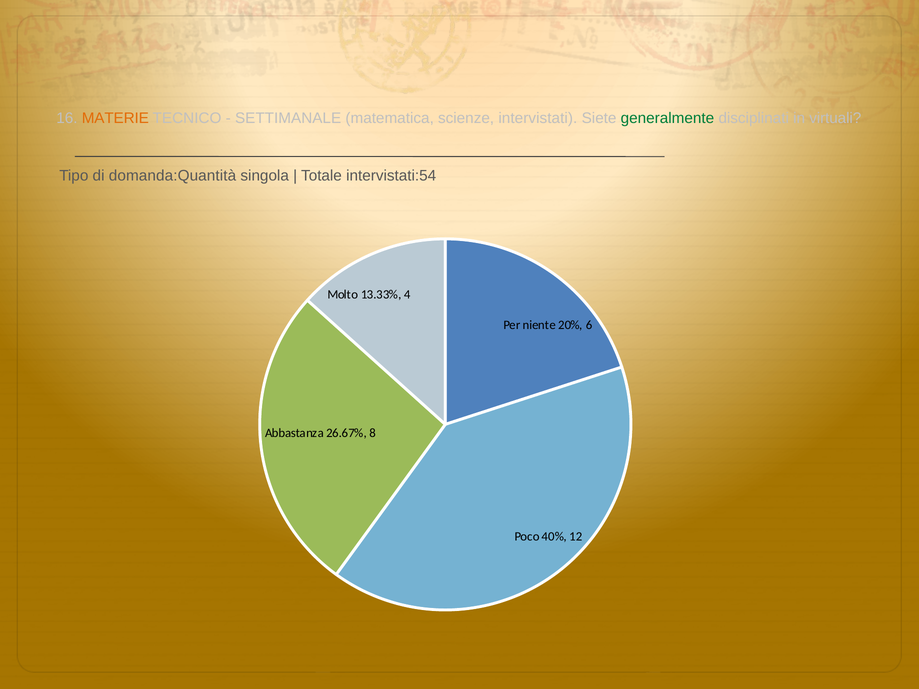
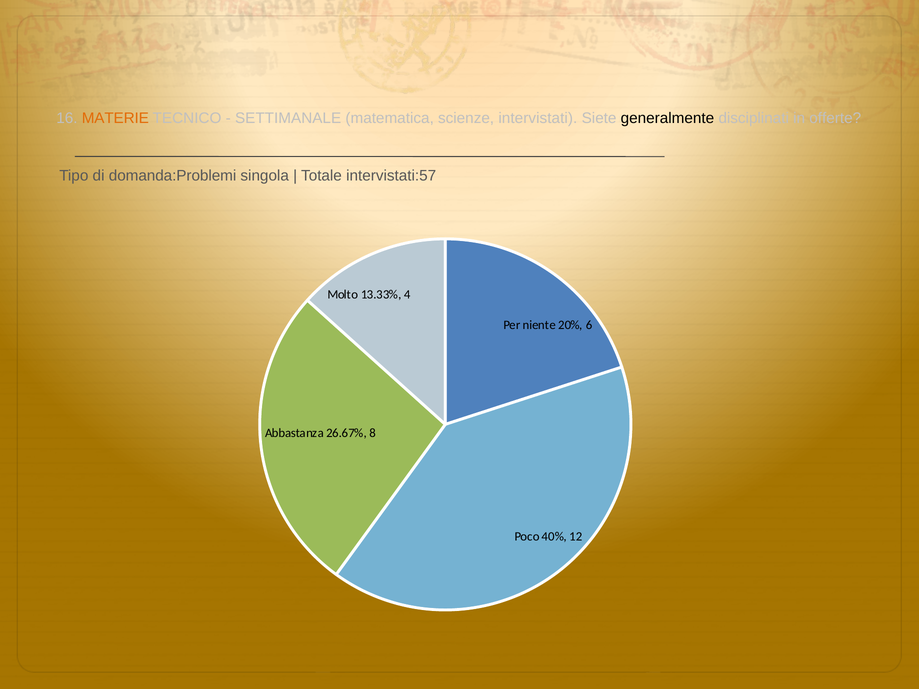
generalmente colour: green -> black (667, 118)
virtuali: virtuali -> offerte (835, 118)
domanda:Quantità: domanda:Quantità -> domanda:Problemi (173, 176)
intervistati:54: intervistati:54 -> intervistati:57 (391, 176)
